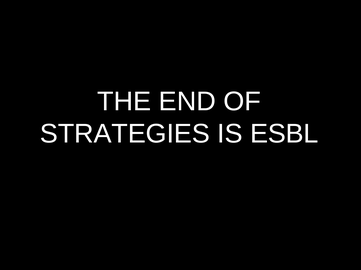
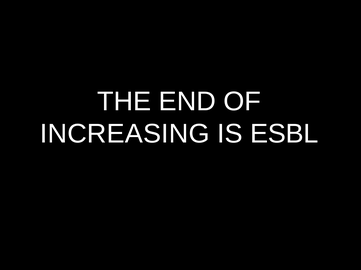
STRATEGIES: STRATEGIES -> INCREASING (125, 134)
